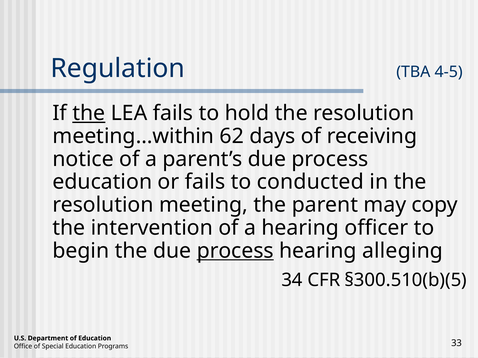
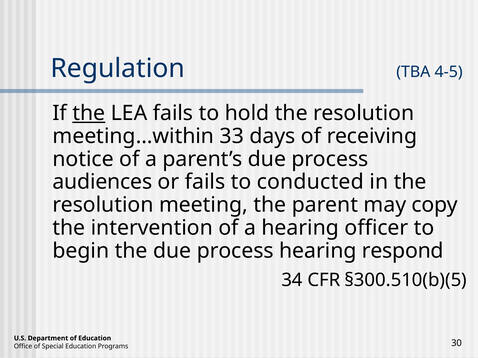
62: 62 -> 33 (232, 136)
education: education -> audiences (102, 182)
process underline: present -> none (235, 251)
alleging: alleging -> respond (403, 251)
33: 33 -> 30 (456, 344)
